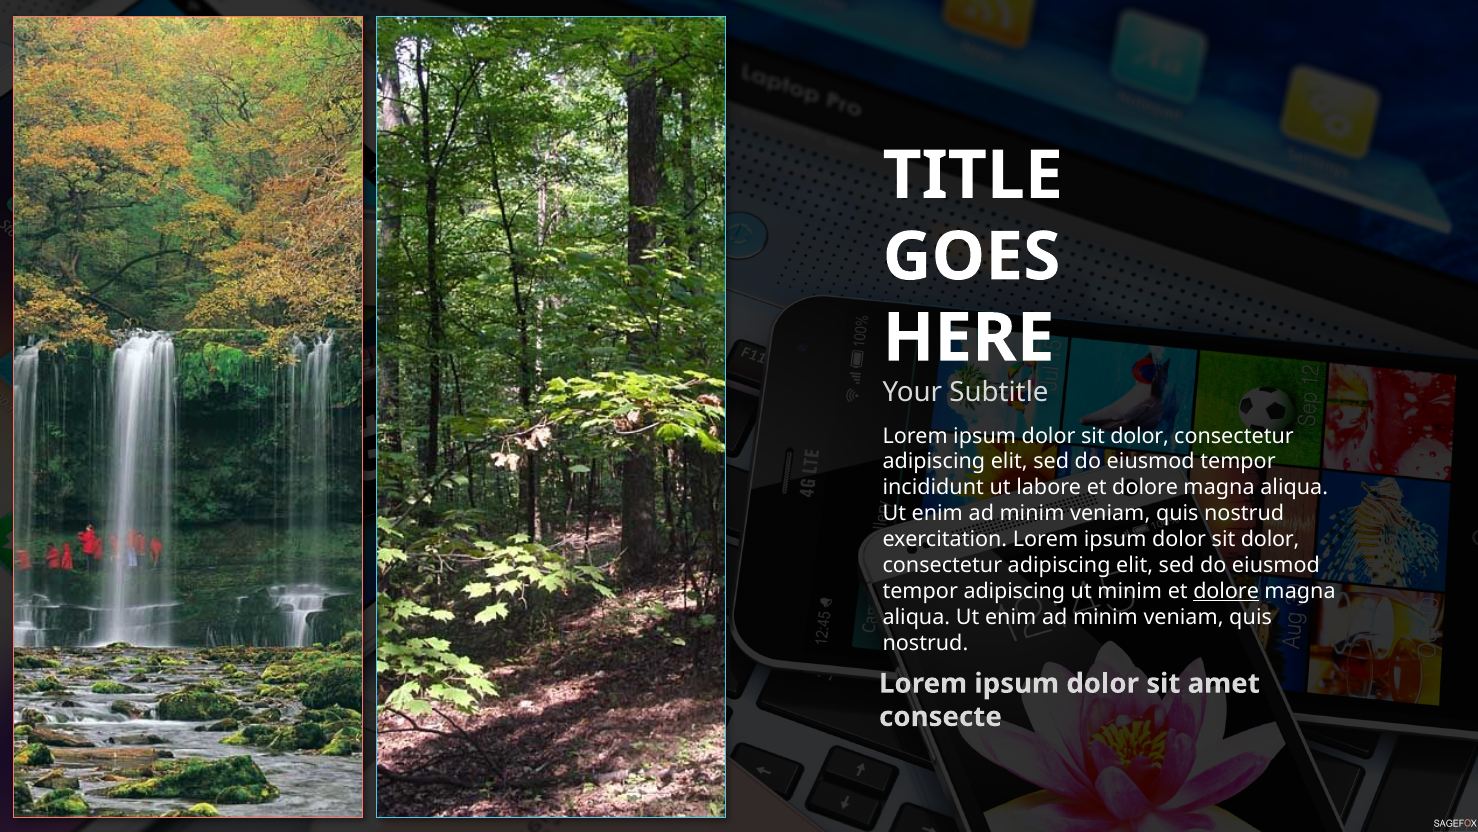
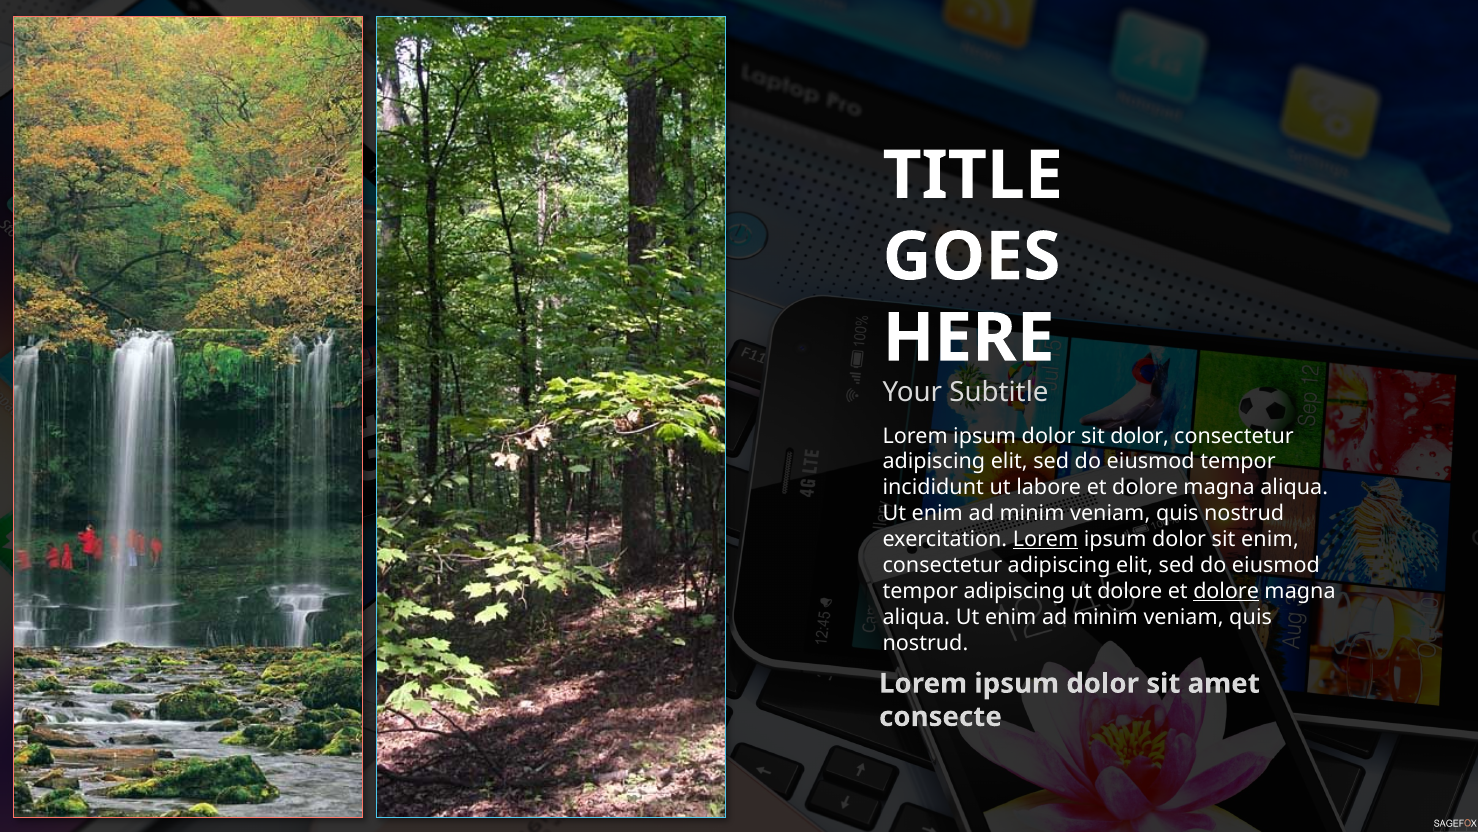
Lorem underline: none -> present (1046, 539)
dolor: dolor -> enim (1270, 539)
ut minim: minim -> dolore (1130, 591)
